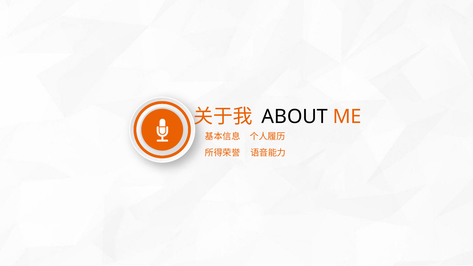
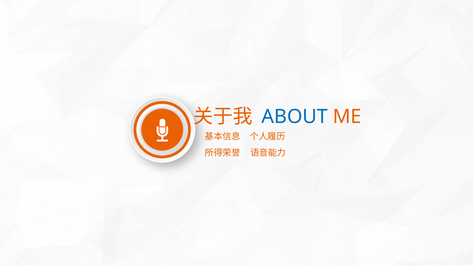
ABOUT colour: black -> blue (295, 117)
